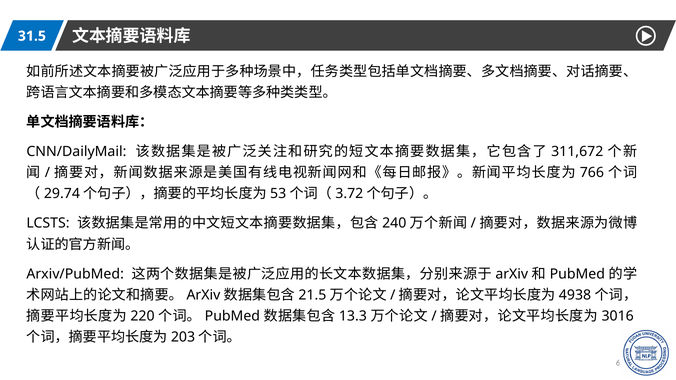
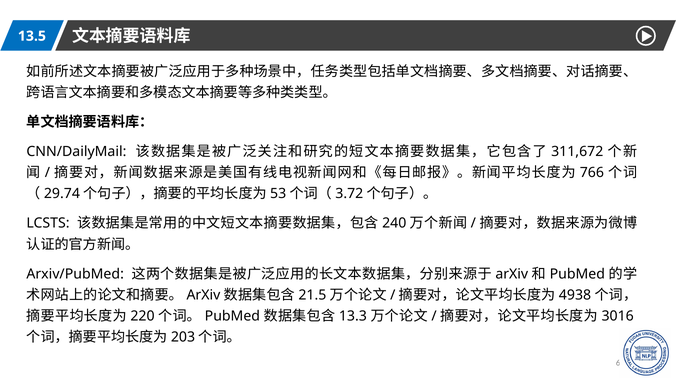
31.5: 31.5 -> 13.5 (32, 36)
